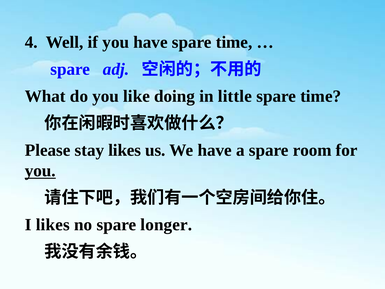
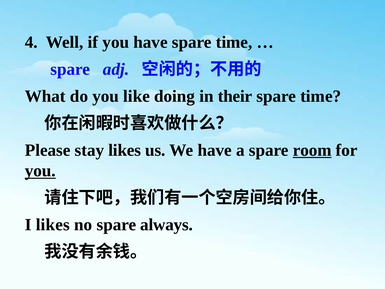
little: little -> their (235, 96)
room underline: none -> present (312, 150)
longer: longer -> always (166, 225)
